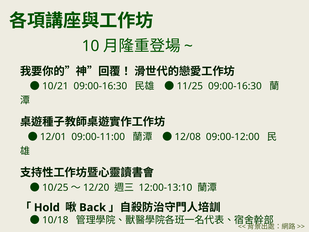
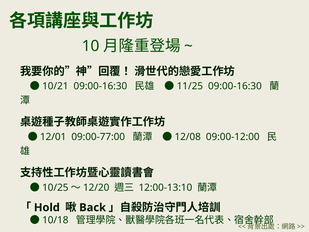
09:00-11:00: 09:00-11:00 -> 09:00-77:00 (98, 137)
